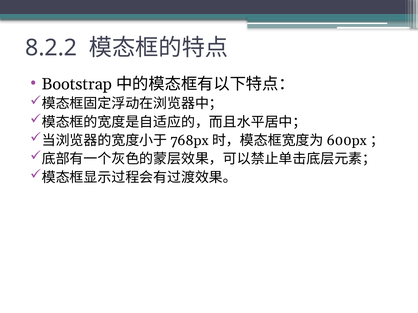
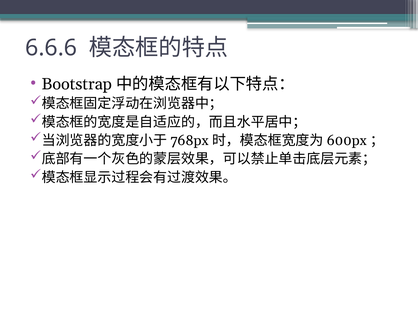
8.2.2: 8.2.2 -> 6.6.6 (51, 48)
